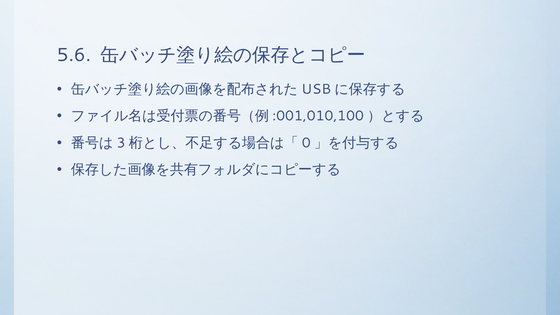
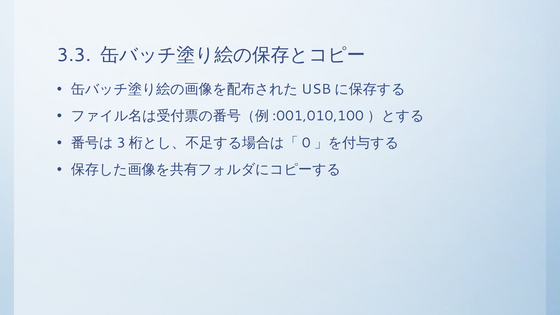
5.6: 5.6 -> 3.3 (74, 55)
